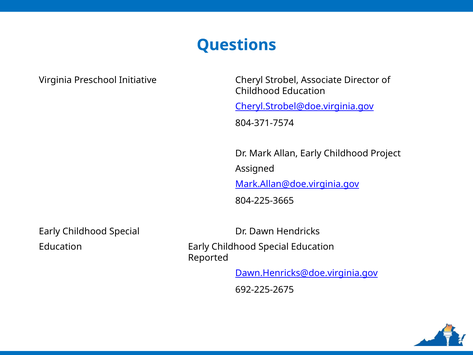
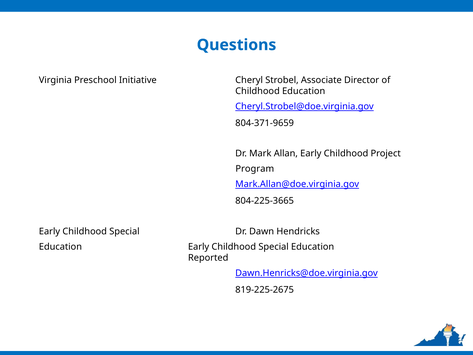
804-371-7574: 804-371-7574 -> 804-371-9659 (265, 123)
Assigned: Assigned -> Program (255, 169)
692-225-2675: 692-225-2675 -> 819-225-2675 (265, 290)
